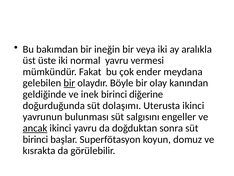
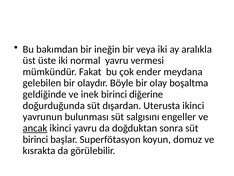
bir underline: present -> none (69, 83)
kanından: kanından -> boşaltma (189, 83)
dolaşımı: dolaşımı -> dışardan (122, 105)
